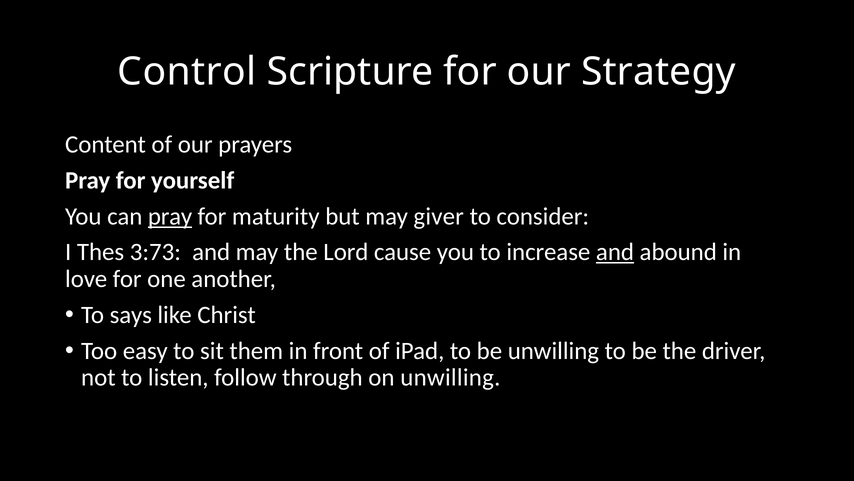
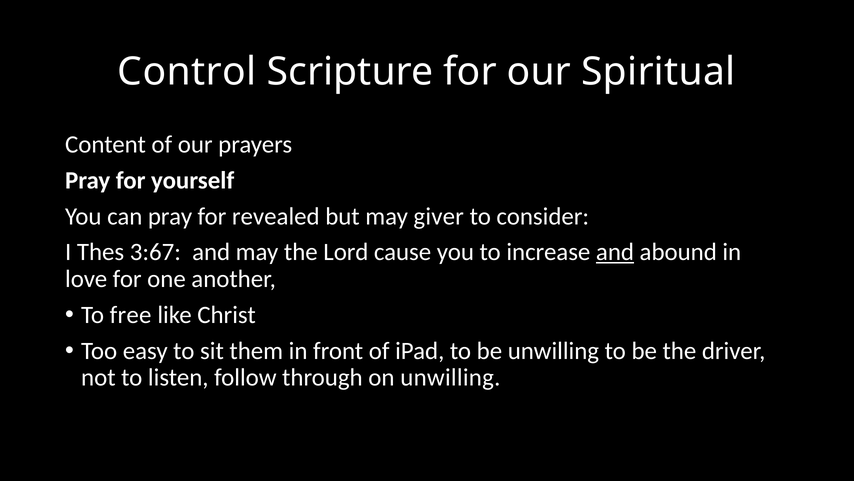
Strategy: Strategy -> Spiritual (658, 72)
pray underline: present -> none (170, 216)
maturity: maturity -> revealed (276, 216)
3:73: 3:73 -> 3:67 (155, 252)
says: says -> free (131, 315)
